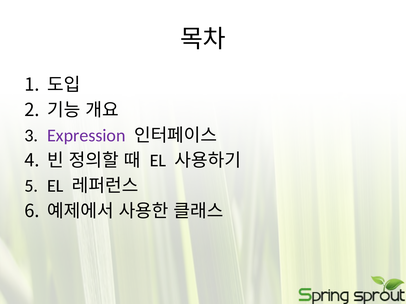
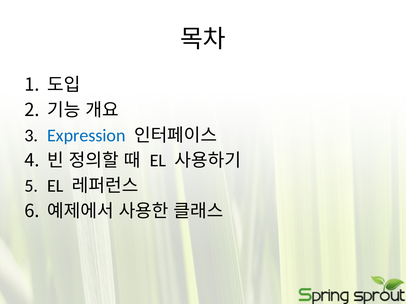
Expression colour: purple -> blue (86, 136)
